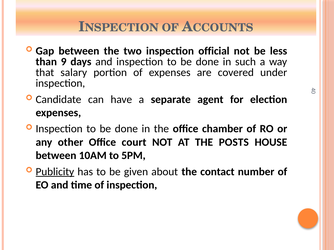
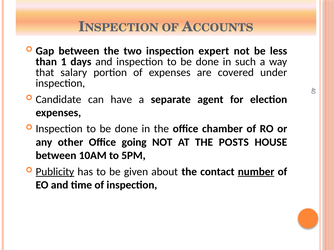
official: official -> expert (214, 51)
9: 9 -> 1 (64, 62)
court: court -> going (134, 142)
number underline: none -> present (256, 172)
